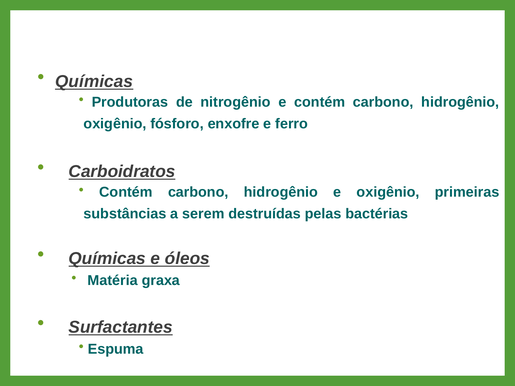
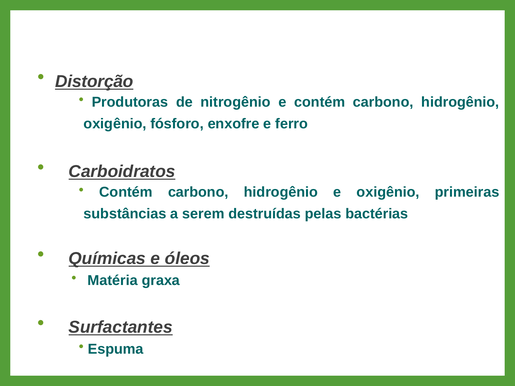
Químicas: Químicas -> Distorção (94, 82)
